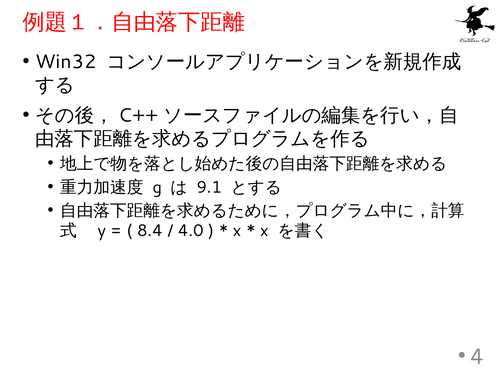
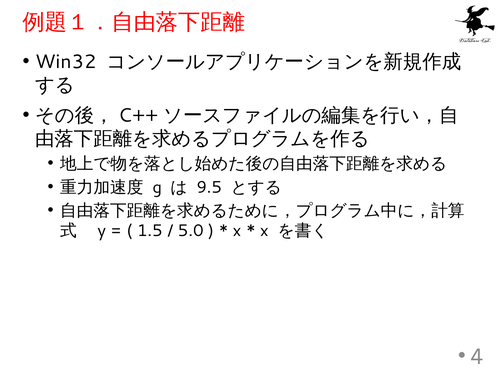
9.1: 9.1 -> 9.5 (209, 187)
8.4: 8.4 -> 1.5 (150, 231)
4.0: 4.0 -> 5.0 (191, 231)
